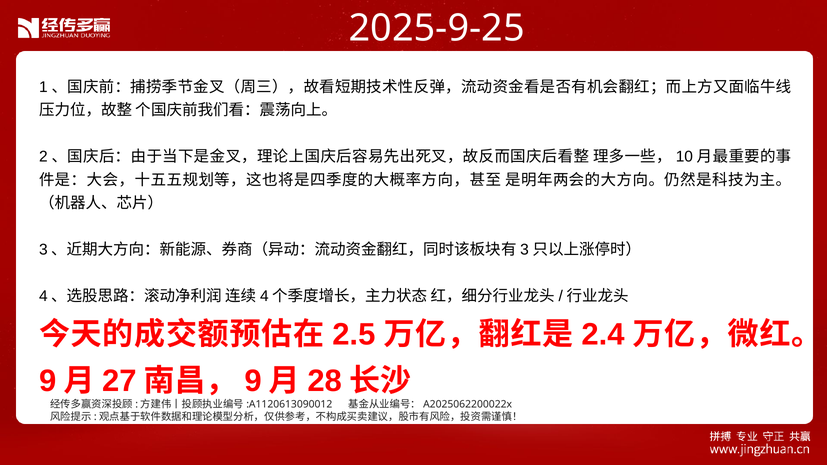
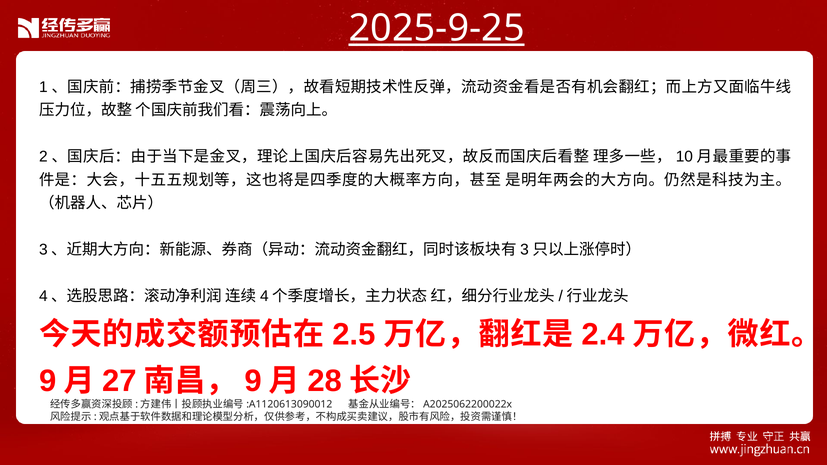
2025-9-25 underline: none -> present (437, 28)
